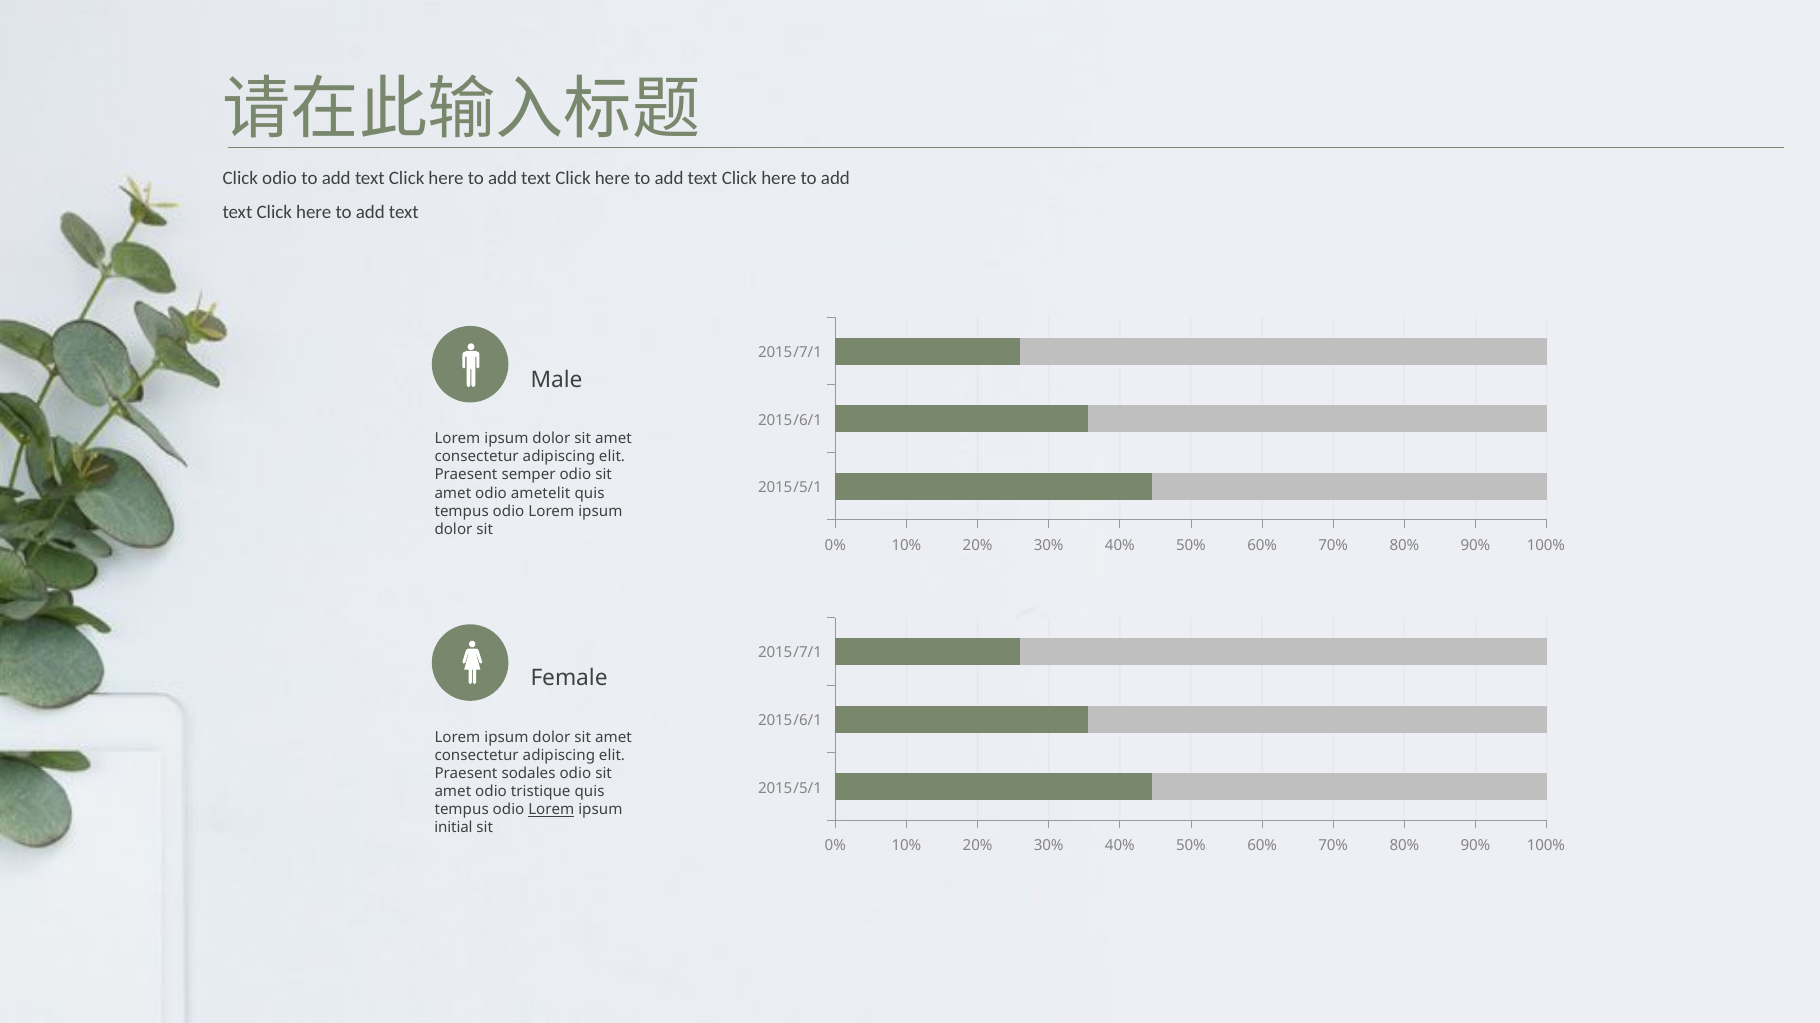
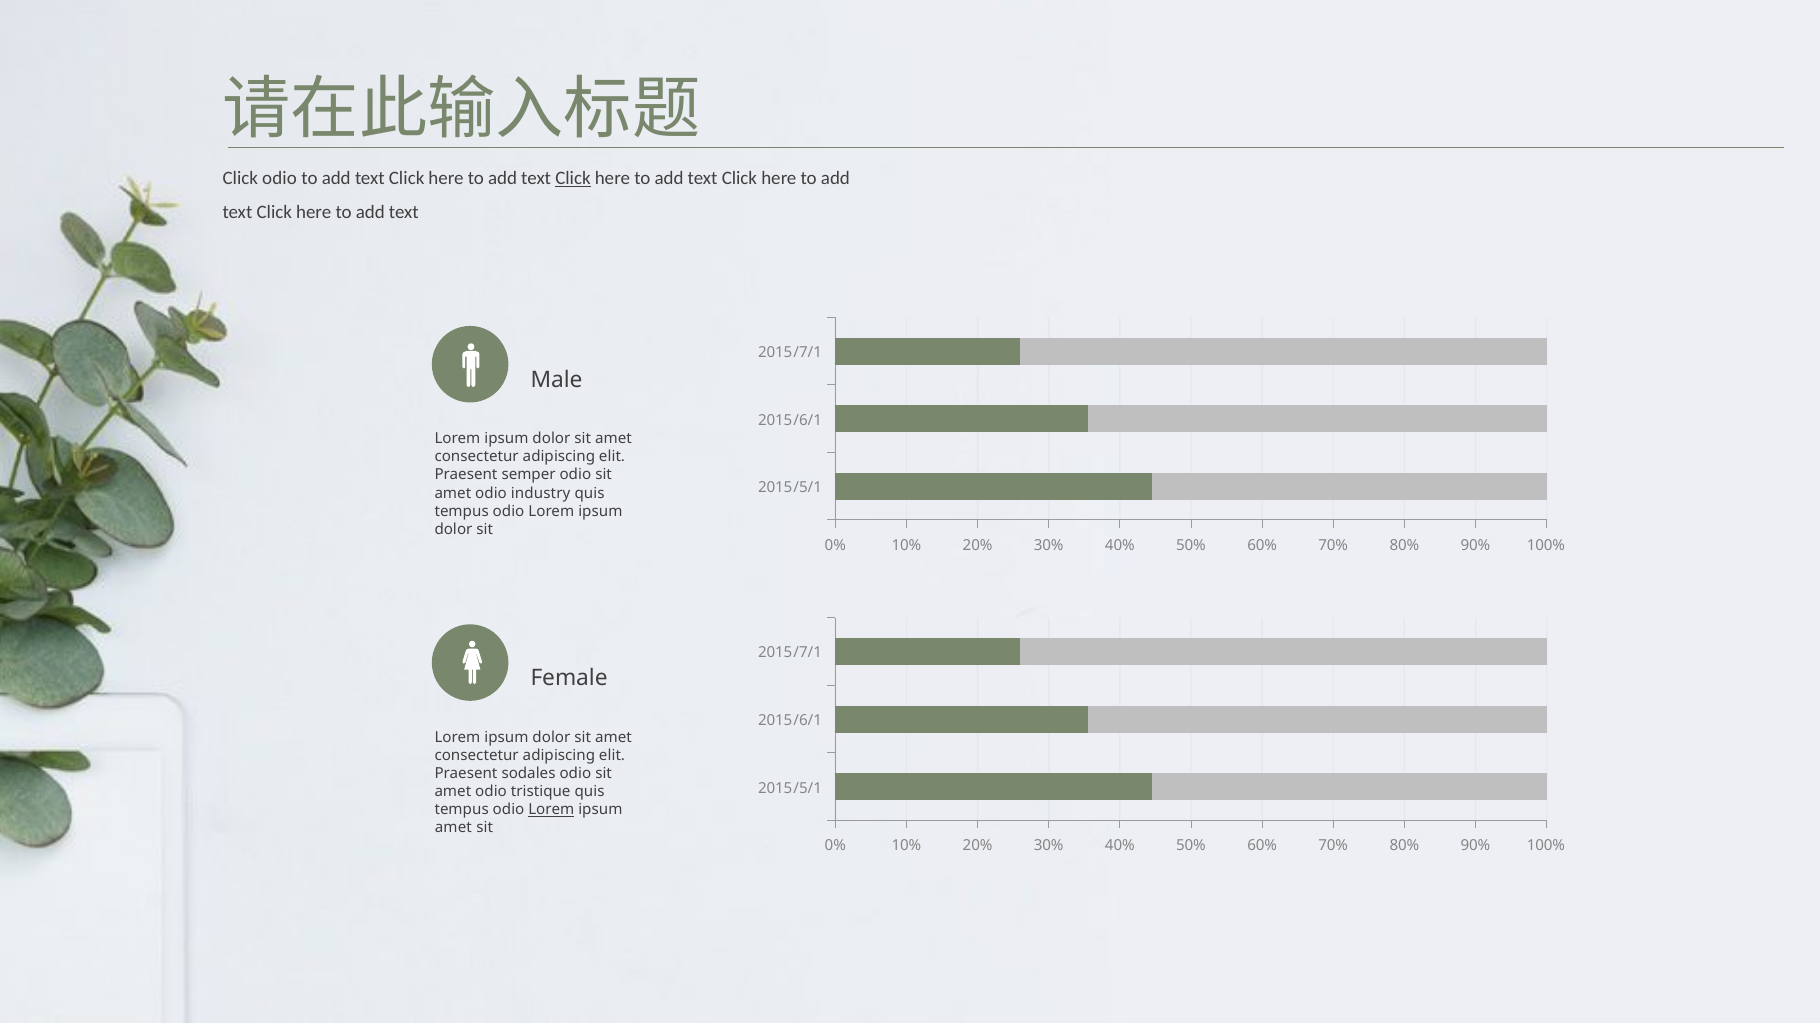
Click underline: none -> present (573, 178)
ametelit: ametelit -> industry (541, 493)
initial: initial -> amet (453, 828)
